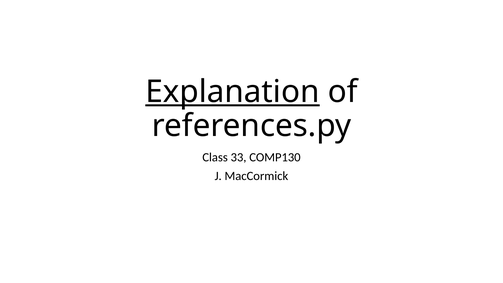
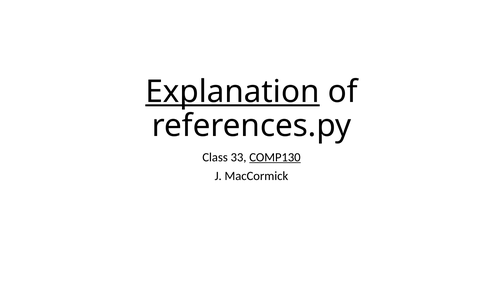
COMP130 underline: none -> present (275, 157)
